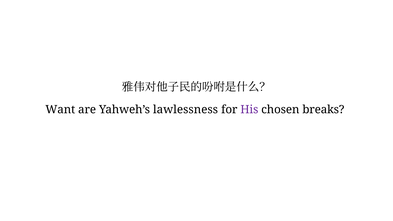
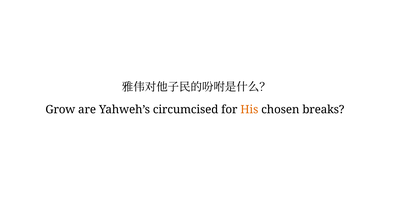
Want: Want -> Grow (60, 110)
lawlessness: lawlessness -> circumcised (186, 110)
His colour: purple -> orange (249, 110)
